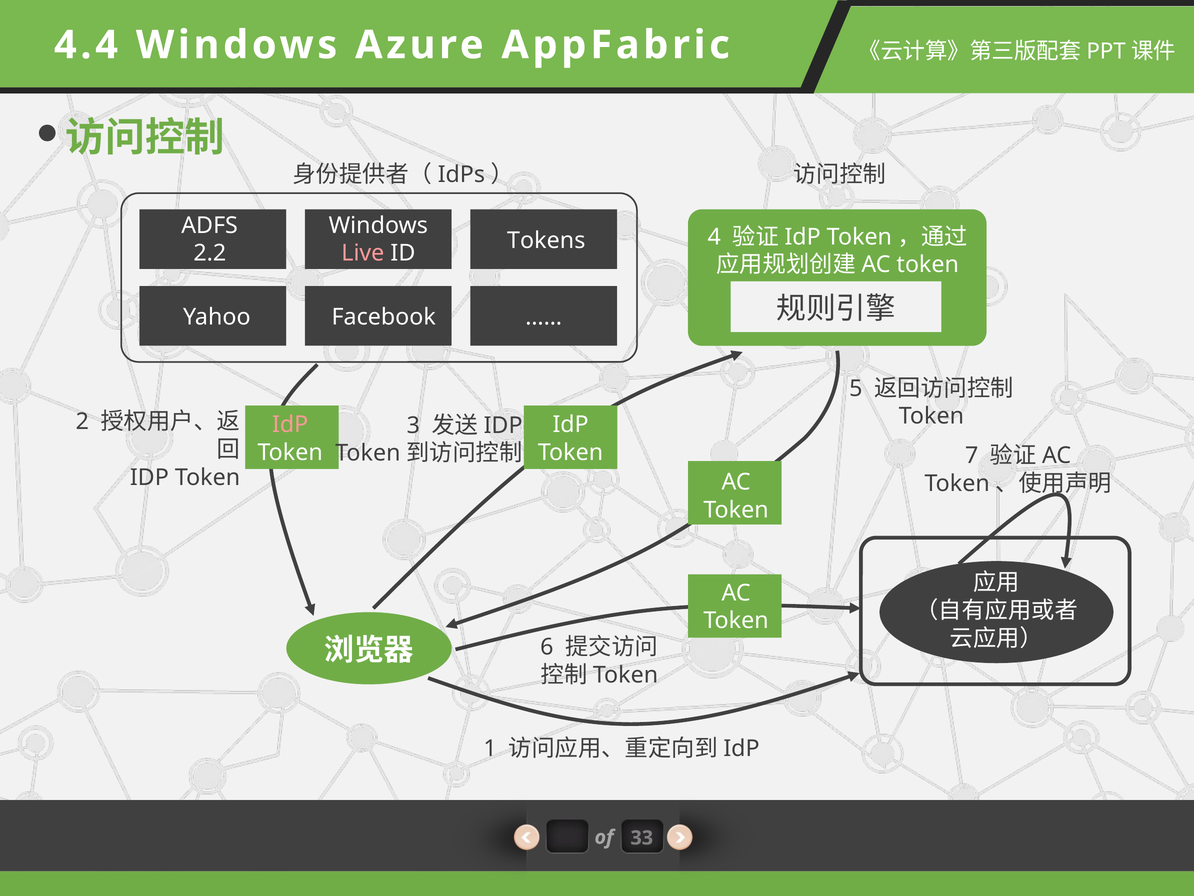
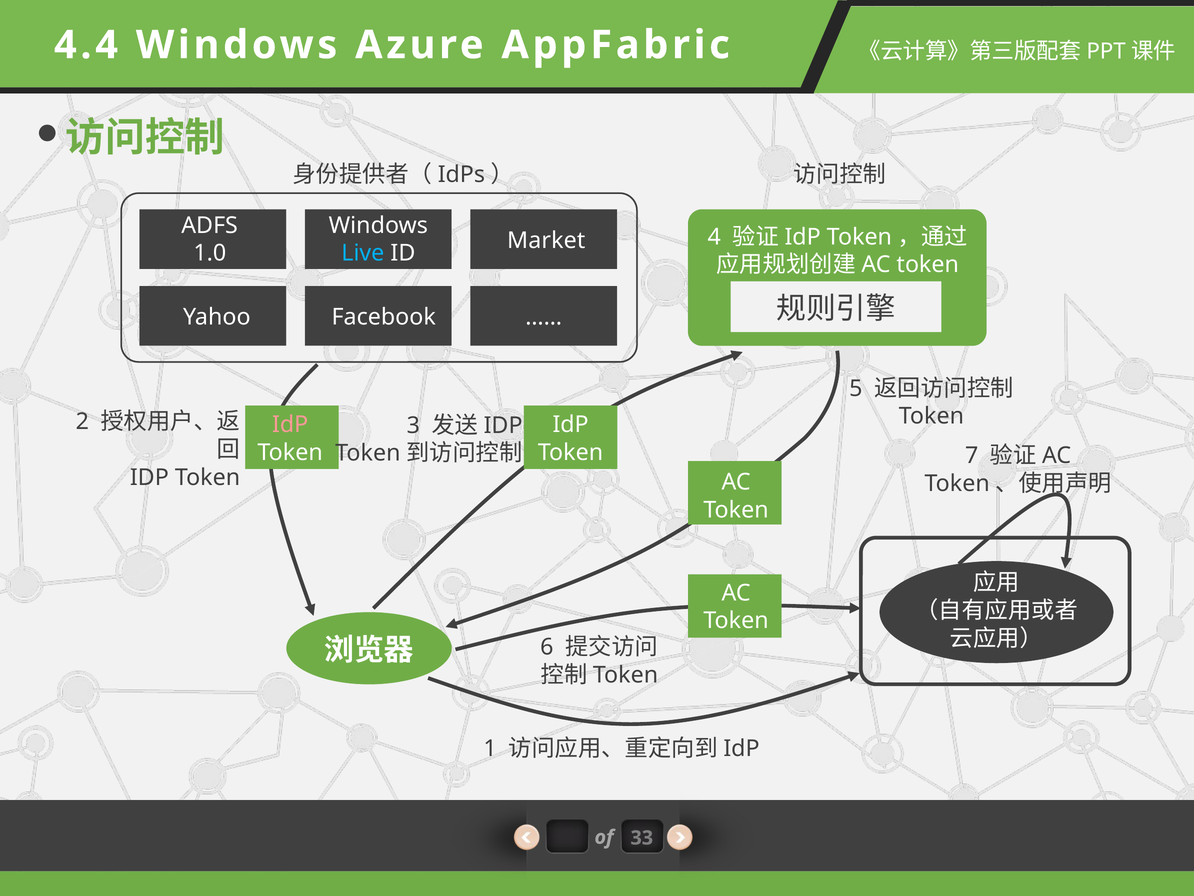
Tokens: Tokens -> Market (546, 240)
2.2: 2.2 -> 1.0 (210, 253)
Live colour: pink -> light blue (363, 253)
